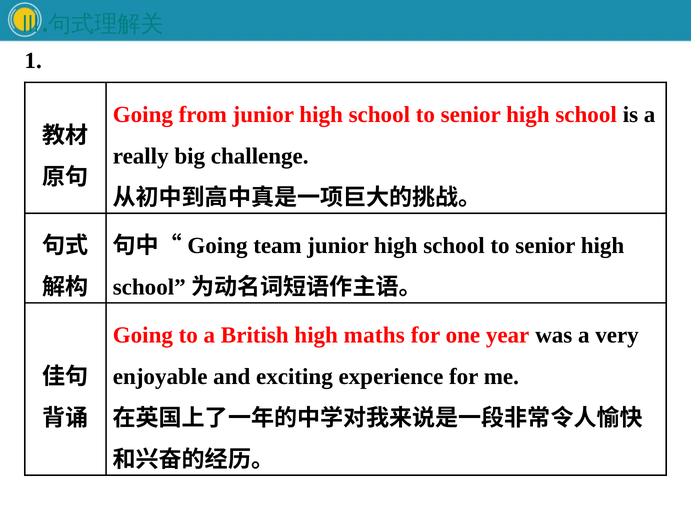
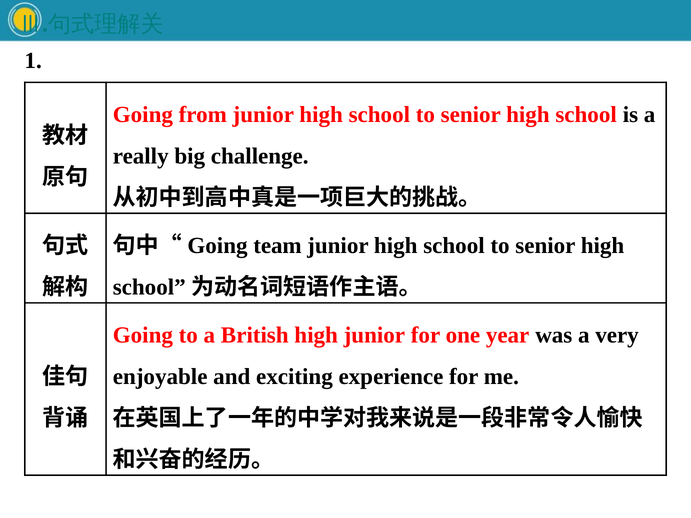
high maths: maths -> junior (374, 336)
